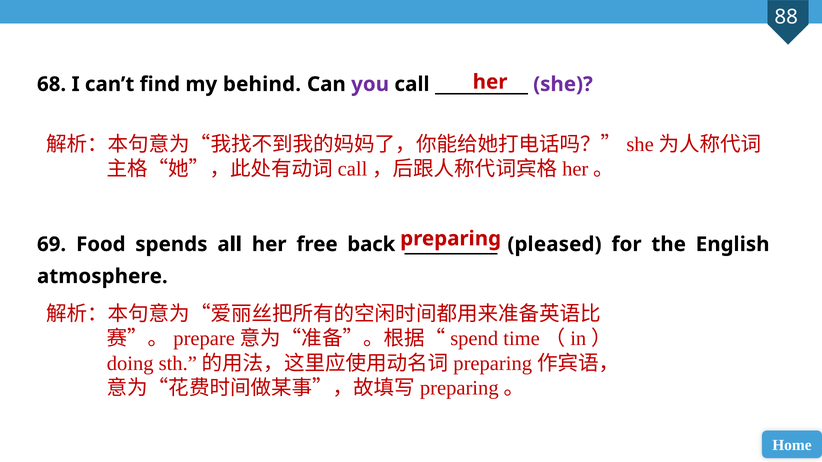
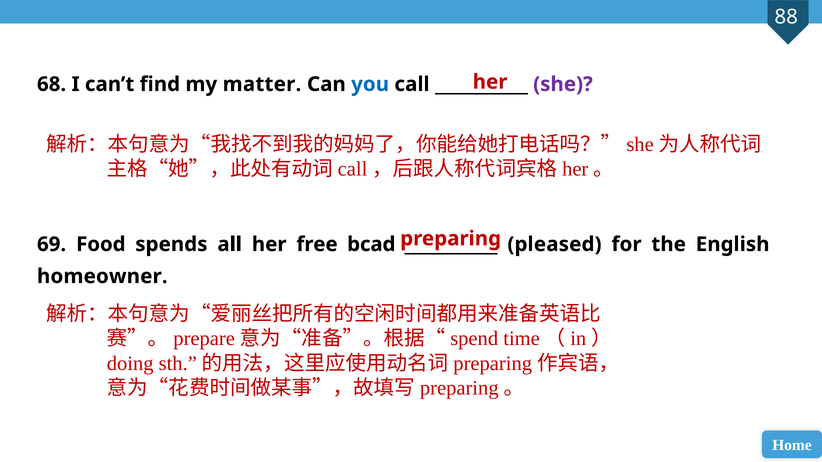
behind: behind -> matter (262, 84)
you colour: purple -> blue (370, 84)
back: back -> bcad (371, 244)
atmosphere: atmosphere -> homeowner (102, 277)
